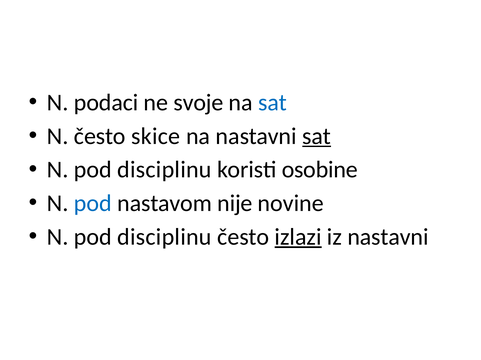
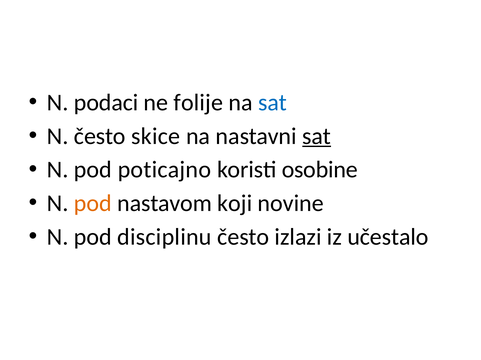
svoje: svoje -> folije (198, 103)
disciplinu: disciplinu -> poticajno (164, 170)
pod colour: blue -> orange (93, 204)
nije: nije -> koji (235, 204)
izlazi underline: present -> none (298, 237)
iz nastavni: nastavni -> učestalo (388, 237)
